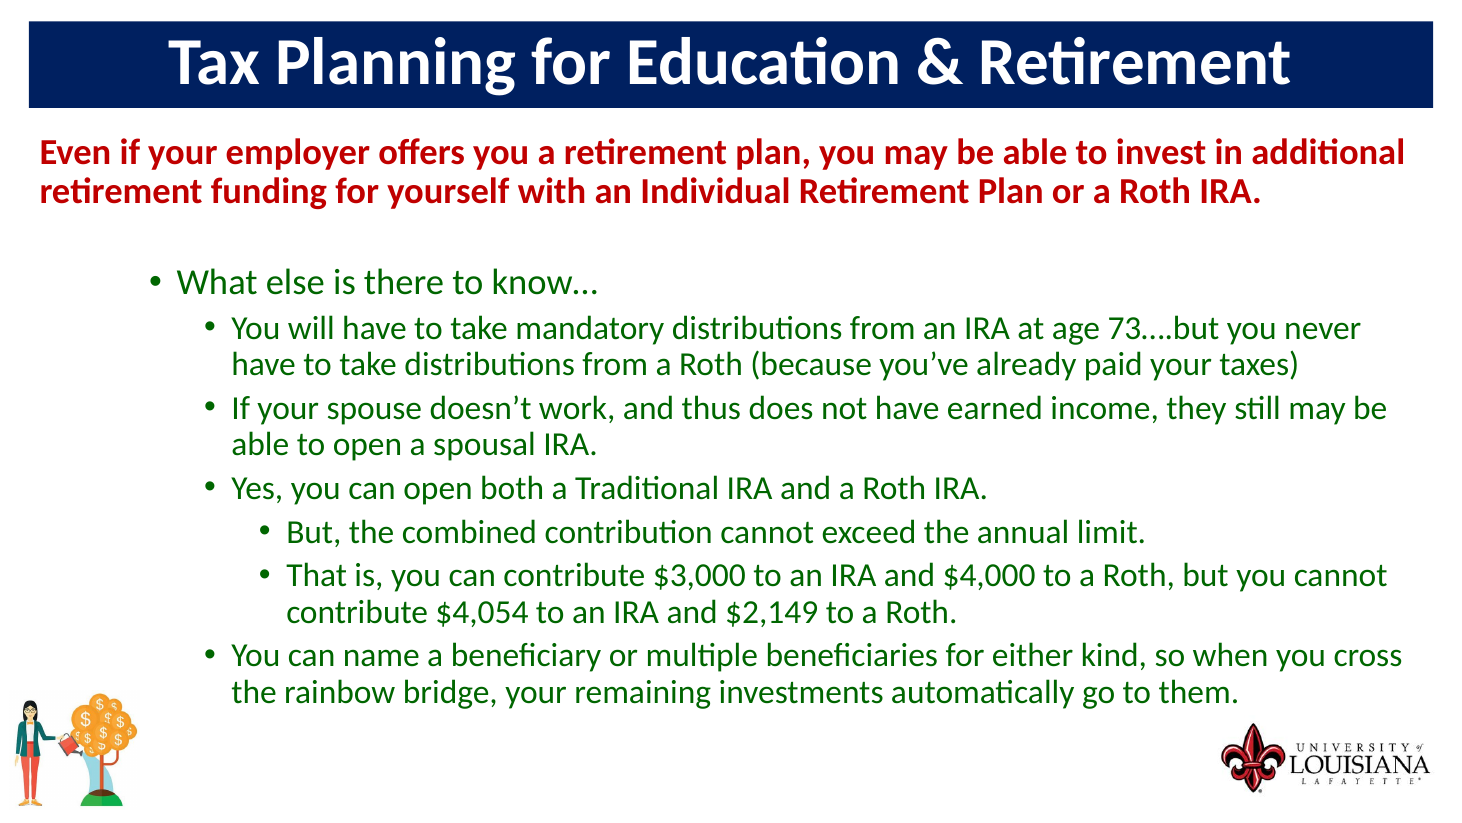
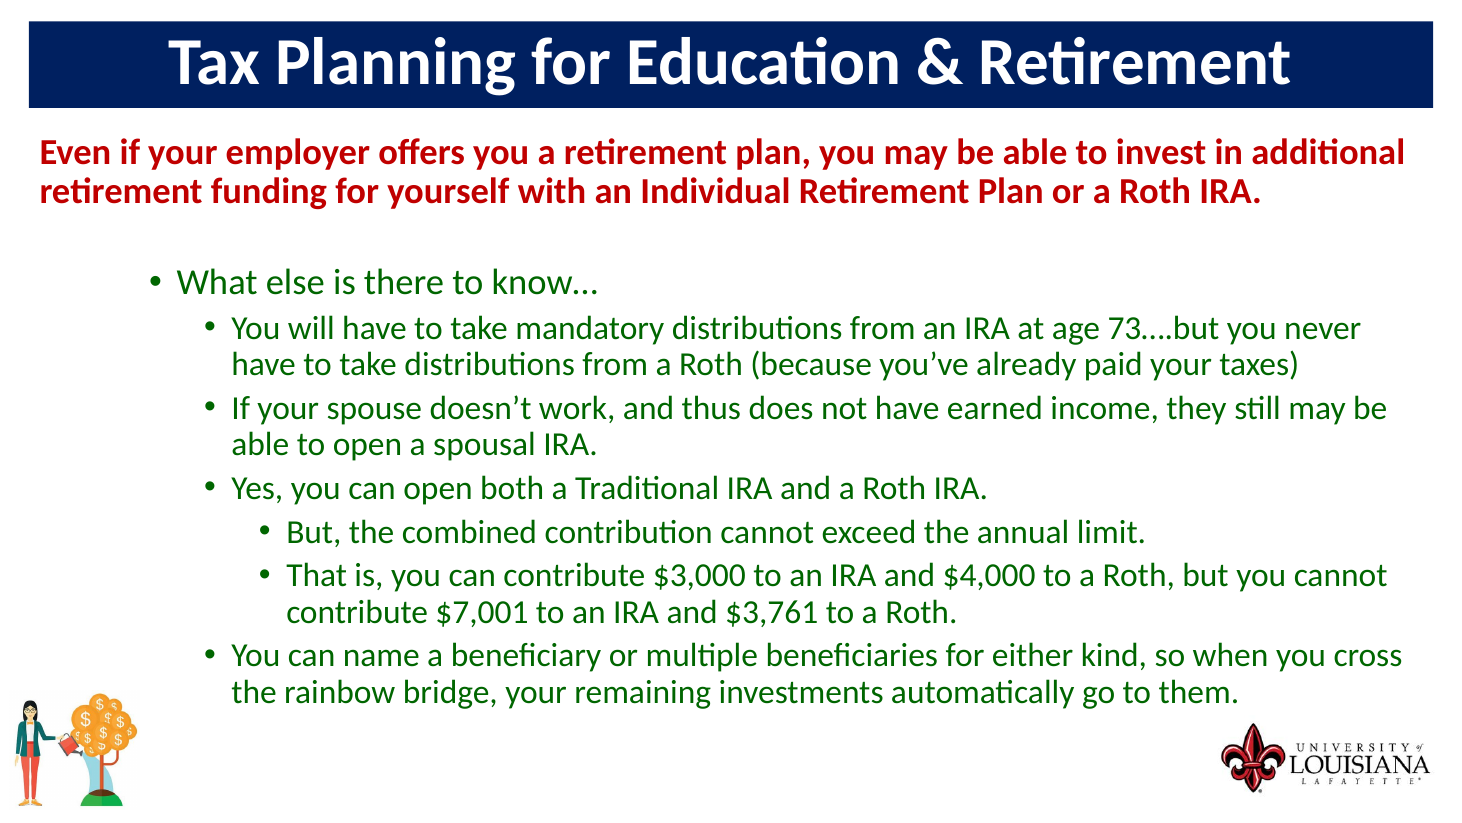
$4,054: $4,054 -> $7,001 (482, 612)
$2,149: $2,149 -> $3,761 (772, 612)
